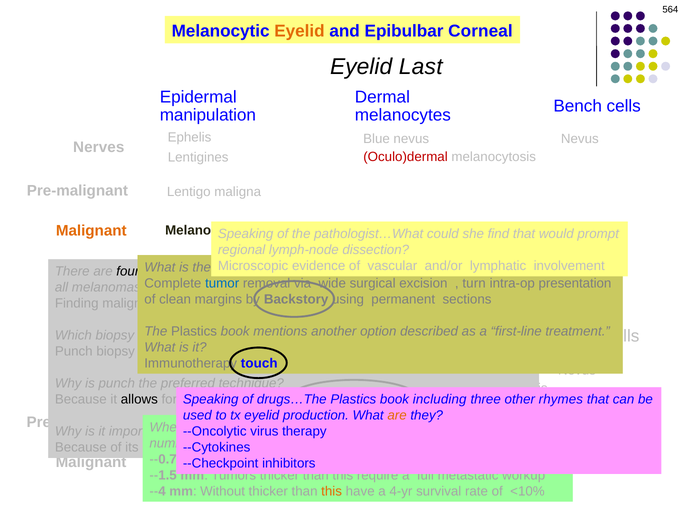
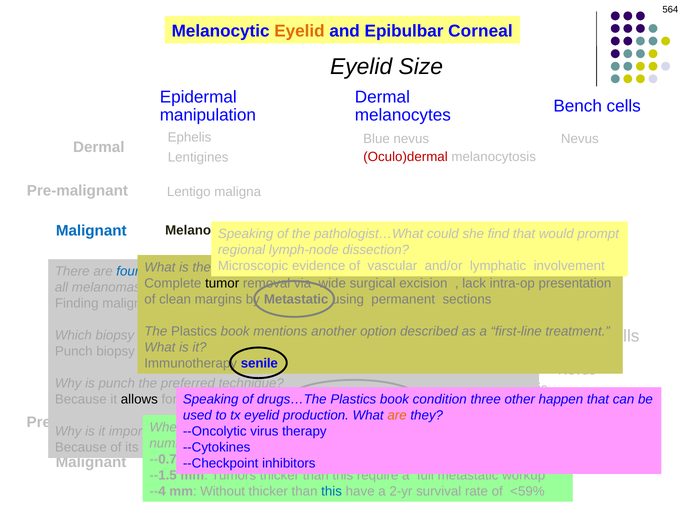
Last: Last -> Size (421, 67)
Nerves: Nerves -> Dermal (99, 147)
Malignant colour: orange -> blue (91, 230)
four colour: black -> blue (128, 271)
tumor colour: blue -> black (222, 283)
turn: turn -> lack (474, 283)
by Backstory: Backstory -> Metastatic (296, 299)
touch: touch -> senile (259, 363)
including: including -> condition (440, 399)
rhymes: rhymes -> happen (561, 399)
this colour: orange -> blue (332, 491)
4-yr: 4-yr -> 2-yr (401, 491)
<10%: <10% -> <59% (527, 491)
